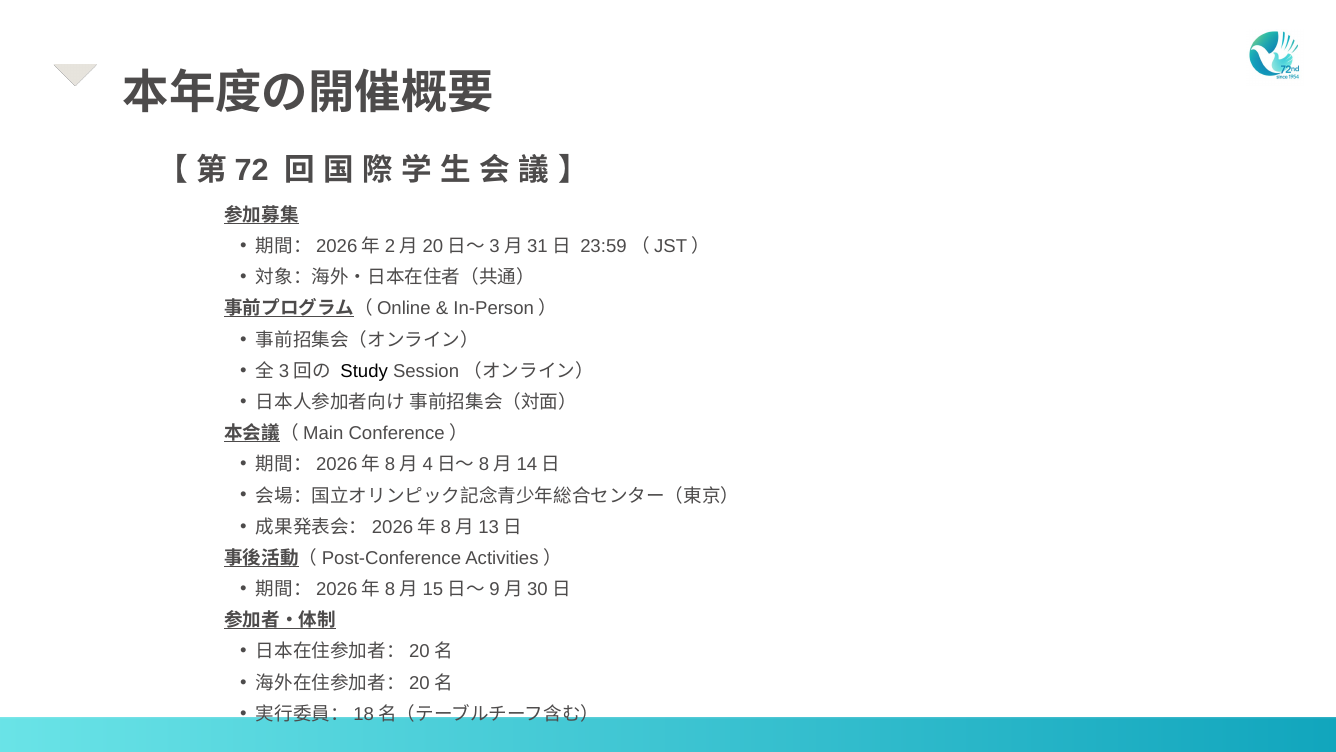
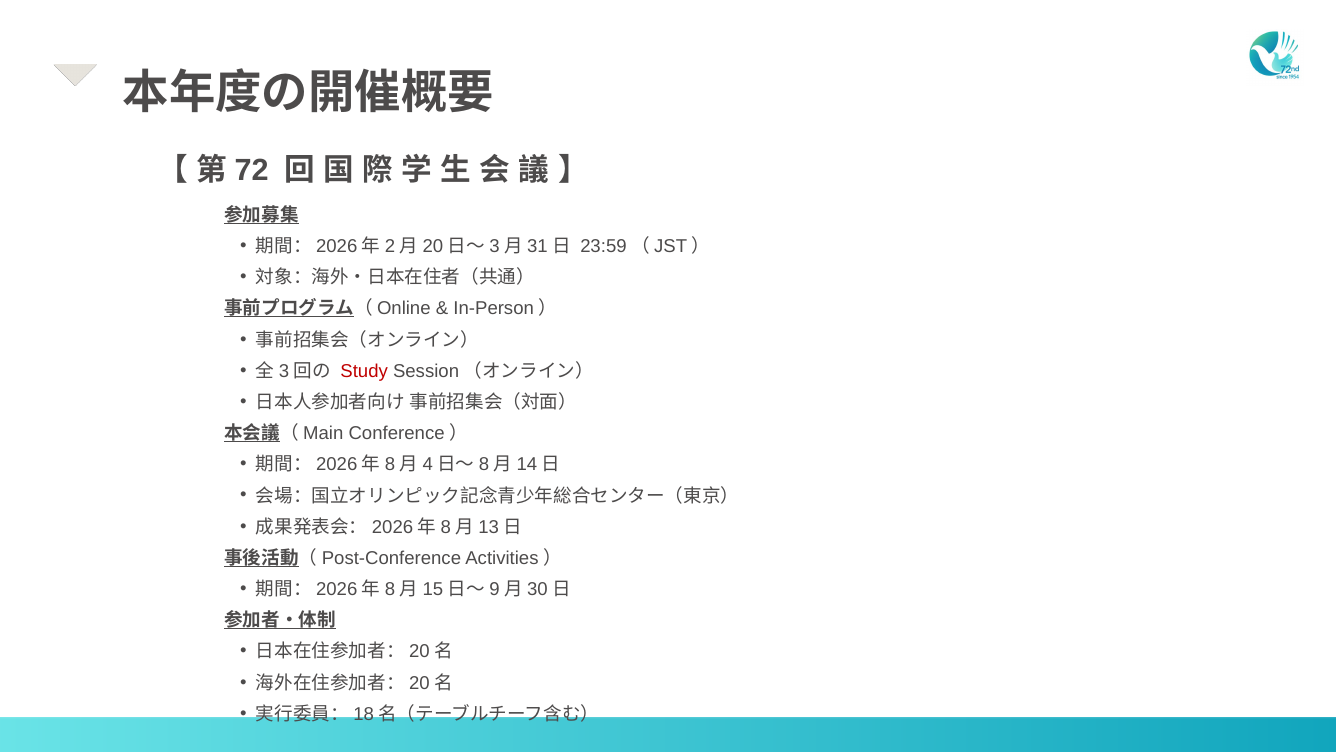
Study colour: black -> red (364, 371)
